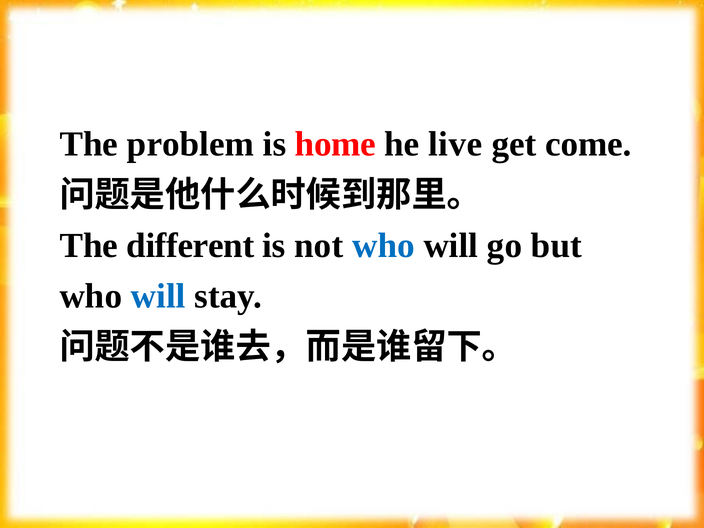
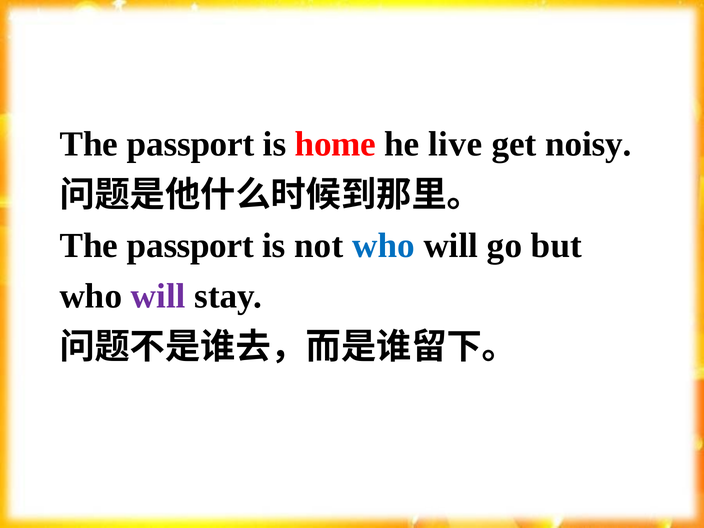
problem: problem -> passport (191, 144)
come: come -> noisy (588, 144)
different: different -> passport (190, 246)
will colour: blue -> purple (158, 296)
